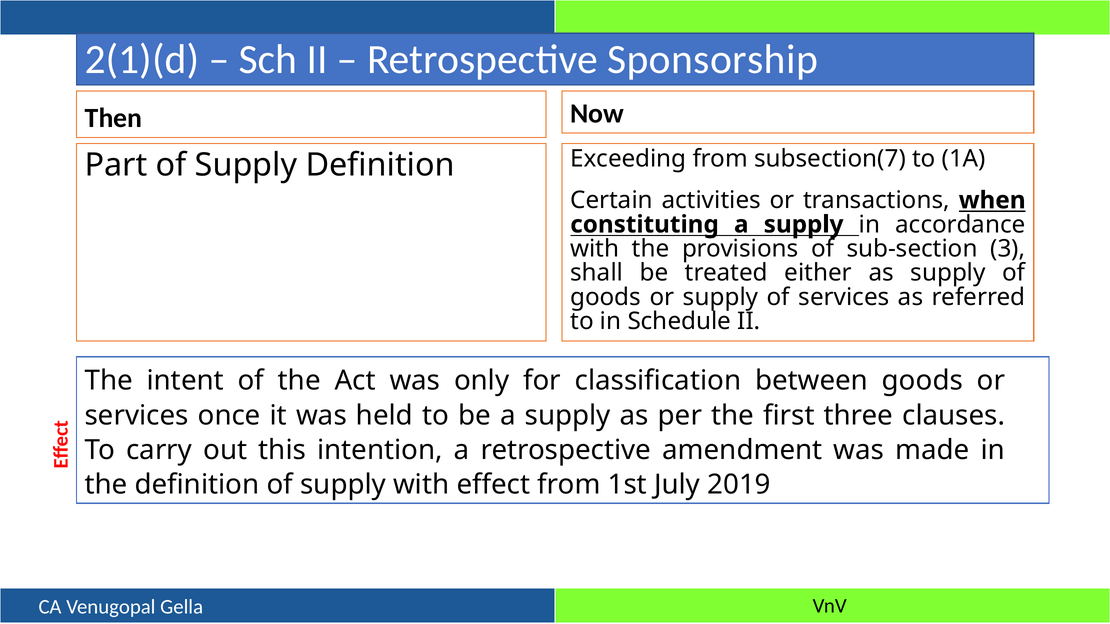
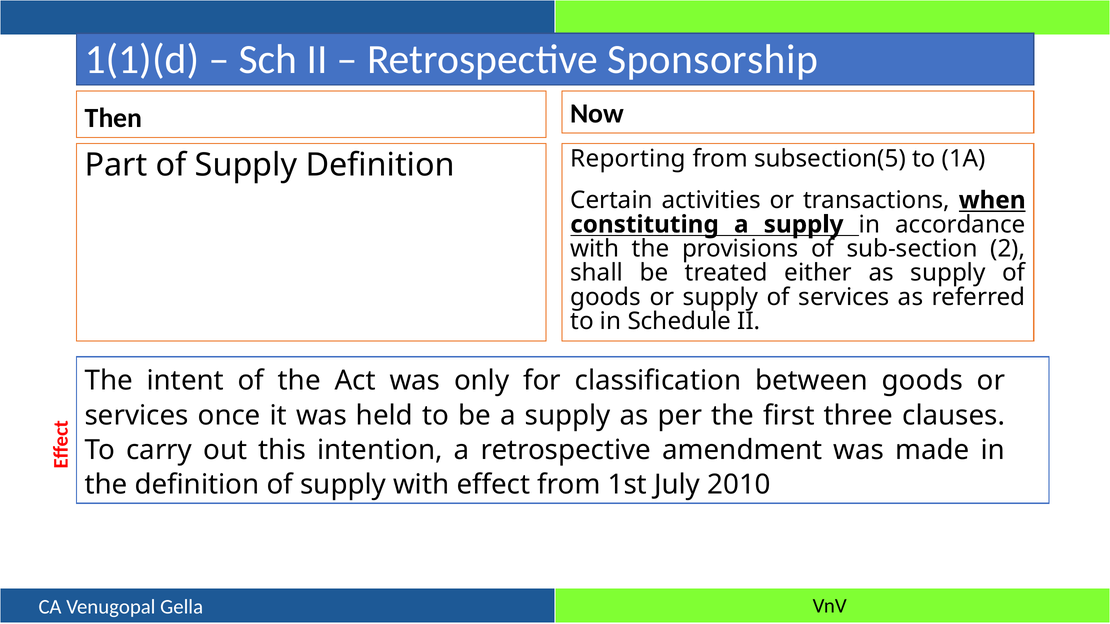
2(1)(d: 2(1)(d -> 1(1)(d (142, 60)
Exceeding: Exceeding -> Reporting (628, 159)
subsection(7: subsection(7 -> subsection(5 (830, 159)
3: 3 -> 2 (1008, 249)
2019: 2019 -> 2010 (739, 485)
